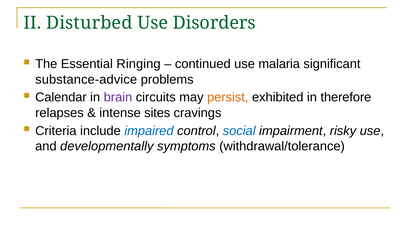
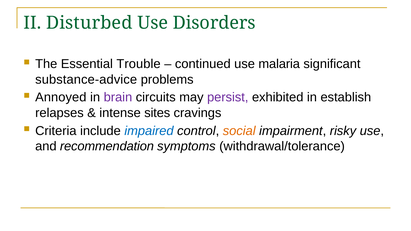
Ringing: Ringing -> Trouble (139, 64)
Calendar: Calendar -> Annoyed (61, 97)
persist colour: orange -> purple (228, 97)
therefore: therefore -> establish (346, 97)
social colour: blue -> orange (239, 131)
developmentally: developmentally -> recommendation (107, 146)
